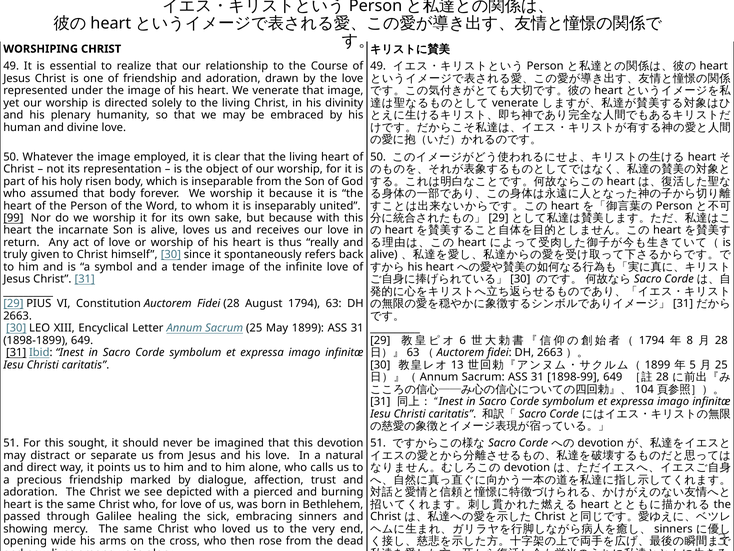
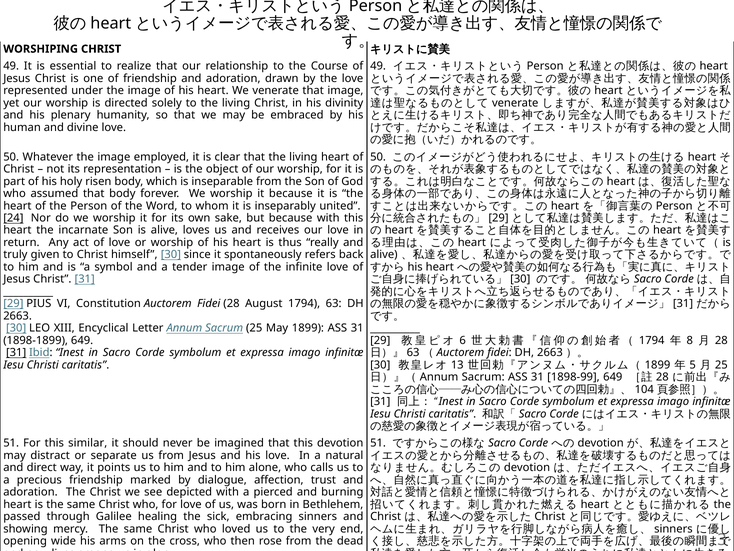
99: 99 -> 24 (13, 218)
sought: sought -> similar (88, 443)
